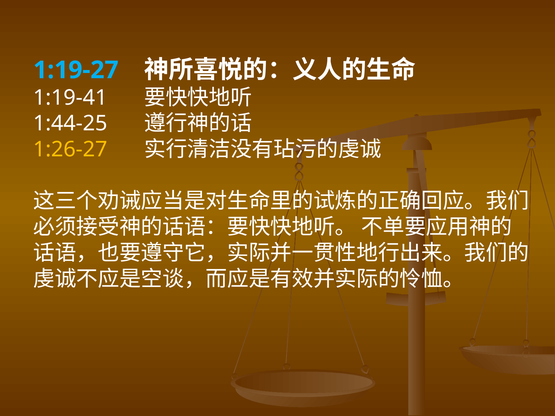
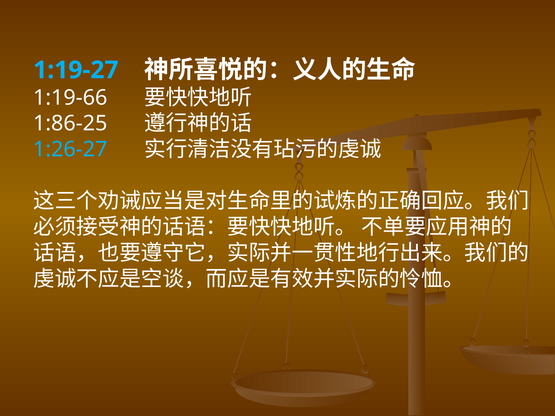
1:19-41: 1:19-41 -> 1:19-66 (70, 98)
1:44-25: 1:44-25 -> 1:86-25 (70, 124)
1:26-27 colour: yellow -> light blue (70, 149)
